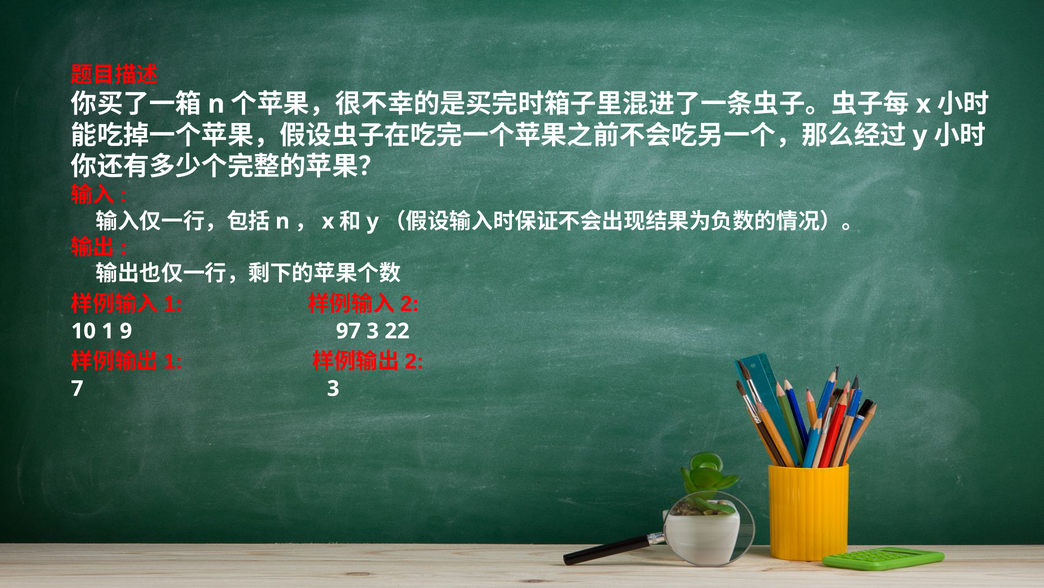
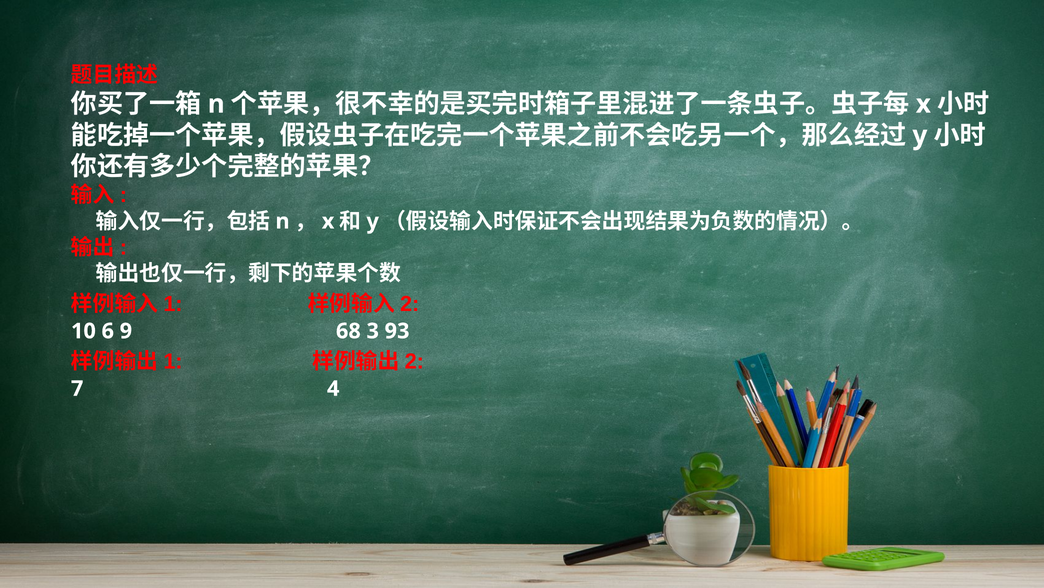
1: 1 -> 6 (108, 331)
97: 97 -> 68 (348, 331)
22: 22 -> 93 (397, 331)
7 3: 3 -> 4 (333, 388)
